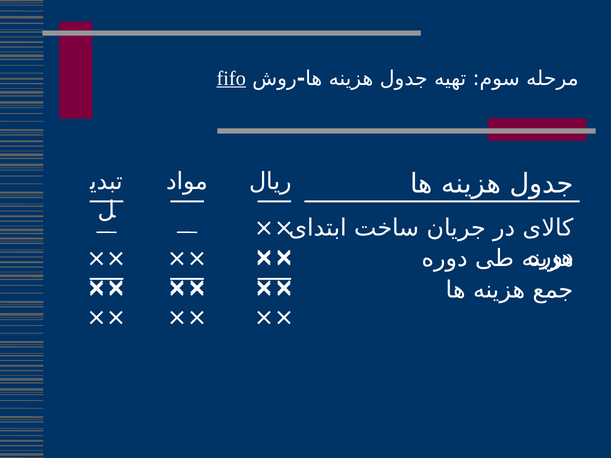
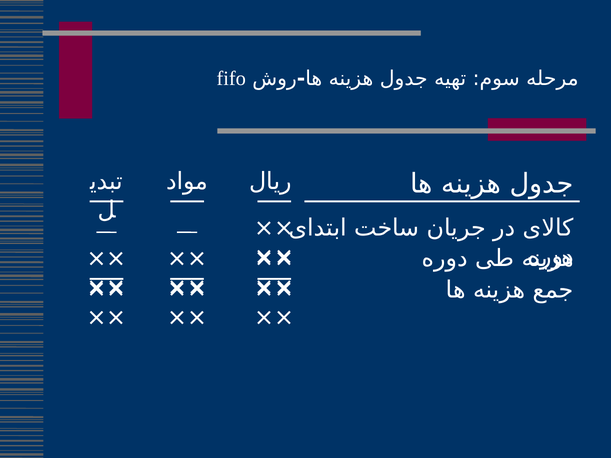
fifo underline: present -> none (231, 78)
